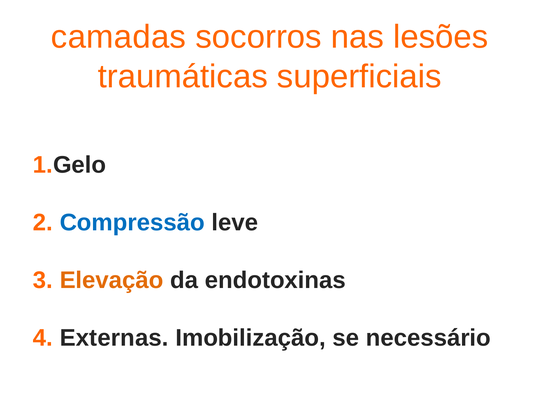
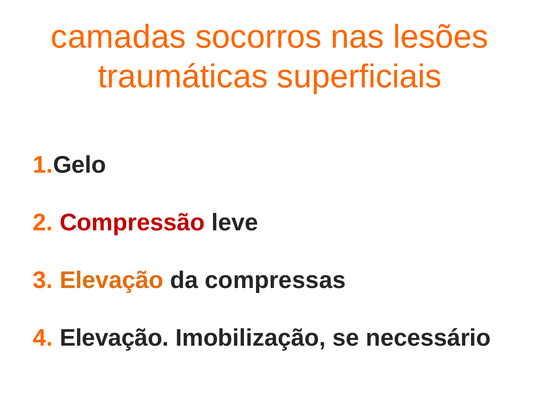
Compressão colour: blue -> red (132, 222)
endotoxinas: endotoxinas -> compressas (275, 280)
Externas: Externas -> Elevação (114, 337)
